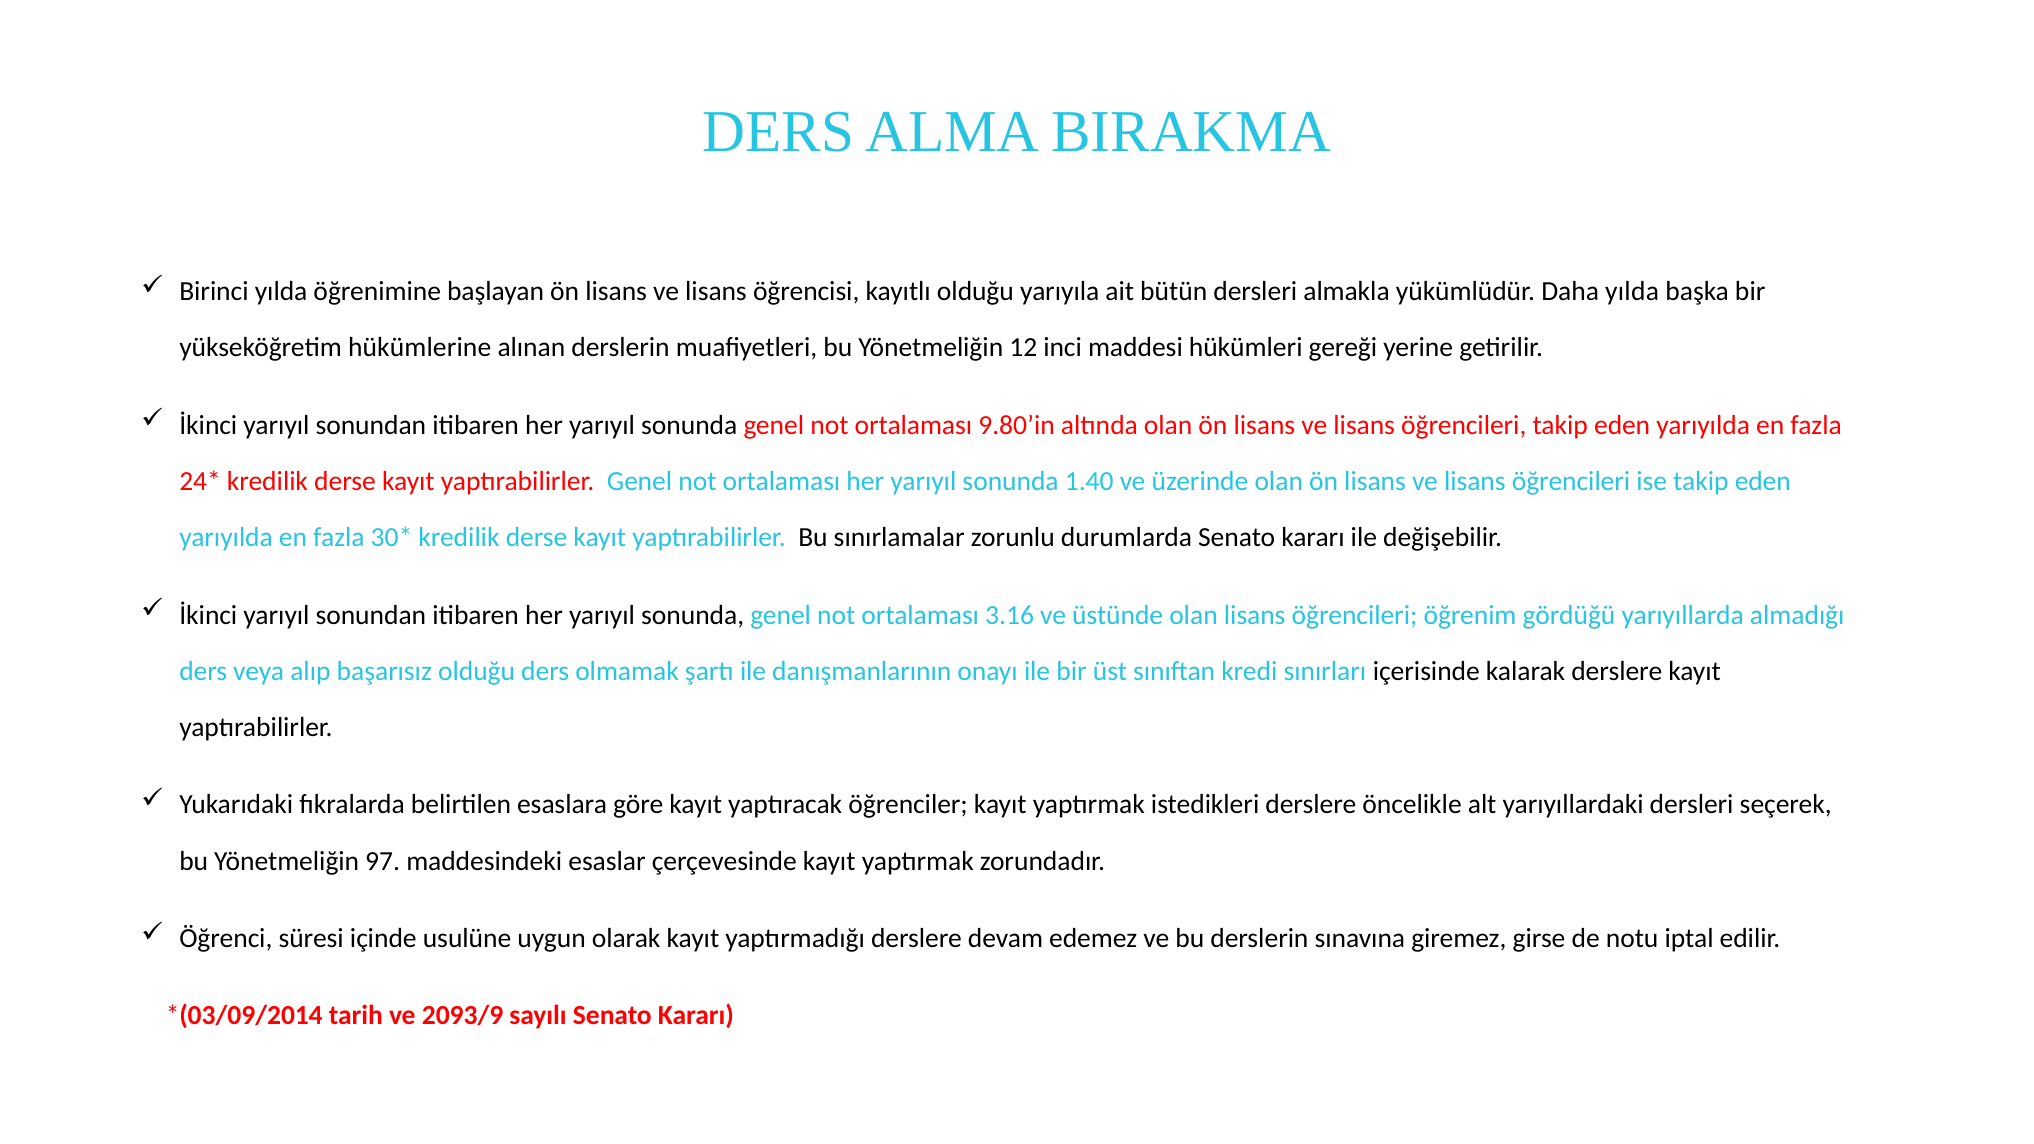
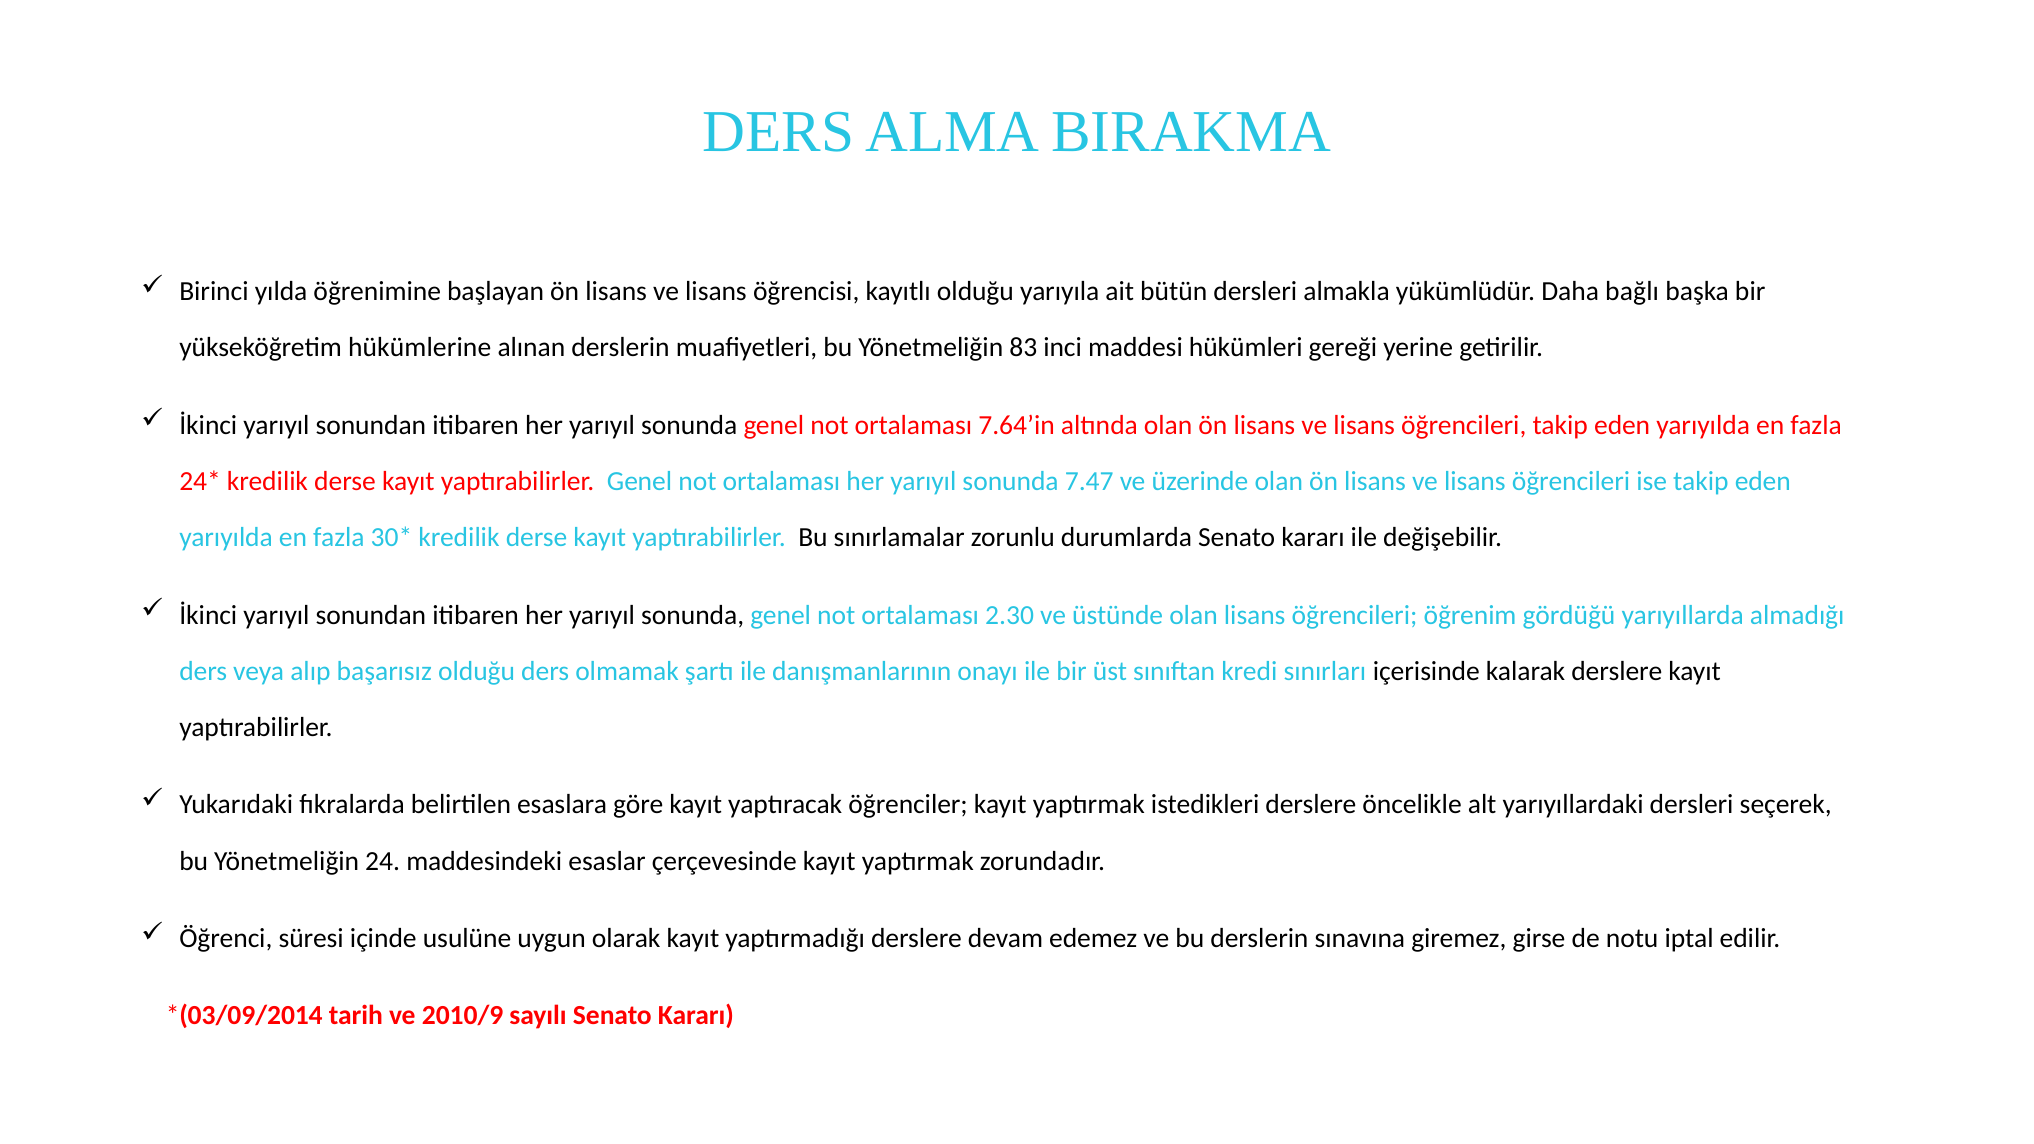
Daha yılda: yılda -> bağlı (1632, 292)
12: 12 -> 83 (1023, 348)
9.80’in: 9.80’in -> 7.64’in (1017, 425)
1.40: 1.40 -> 7.47 (1089, 481)
3.16: 3.16 -> 2.30 (1010, 615)
97: 97 -> 24 (383, 861)
2093/9: 2093/9 -> 2010/9 (463, 1016)
